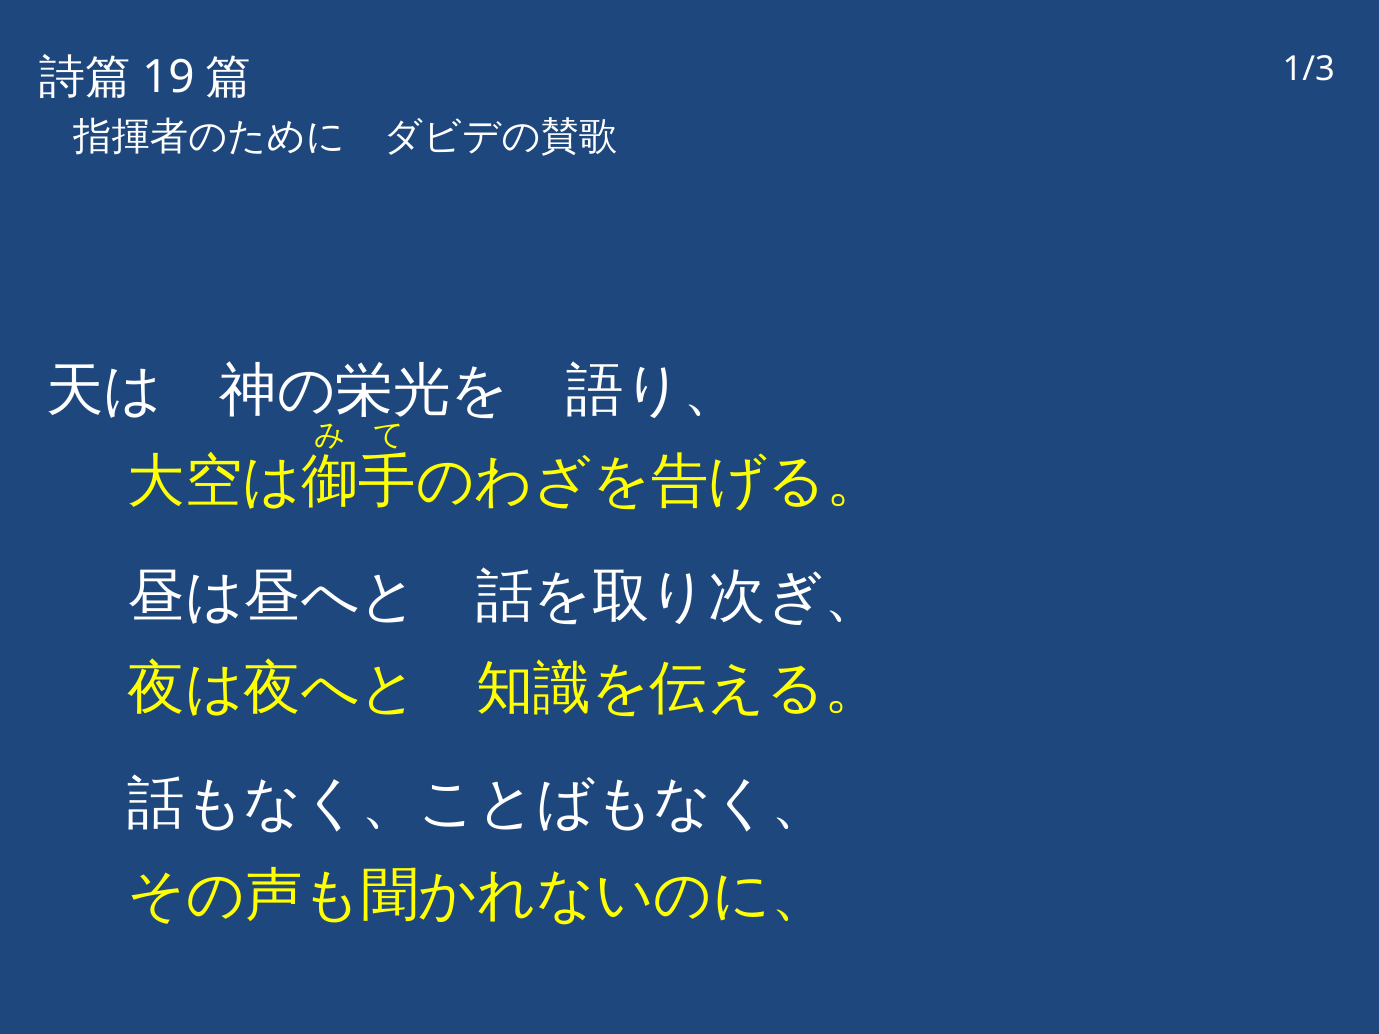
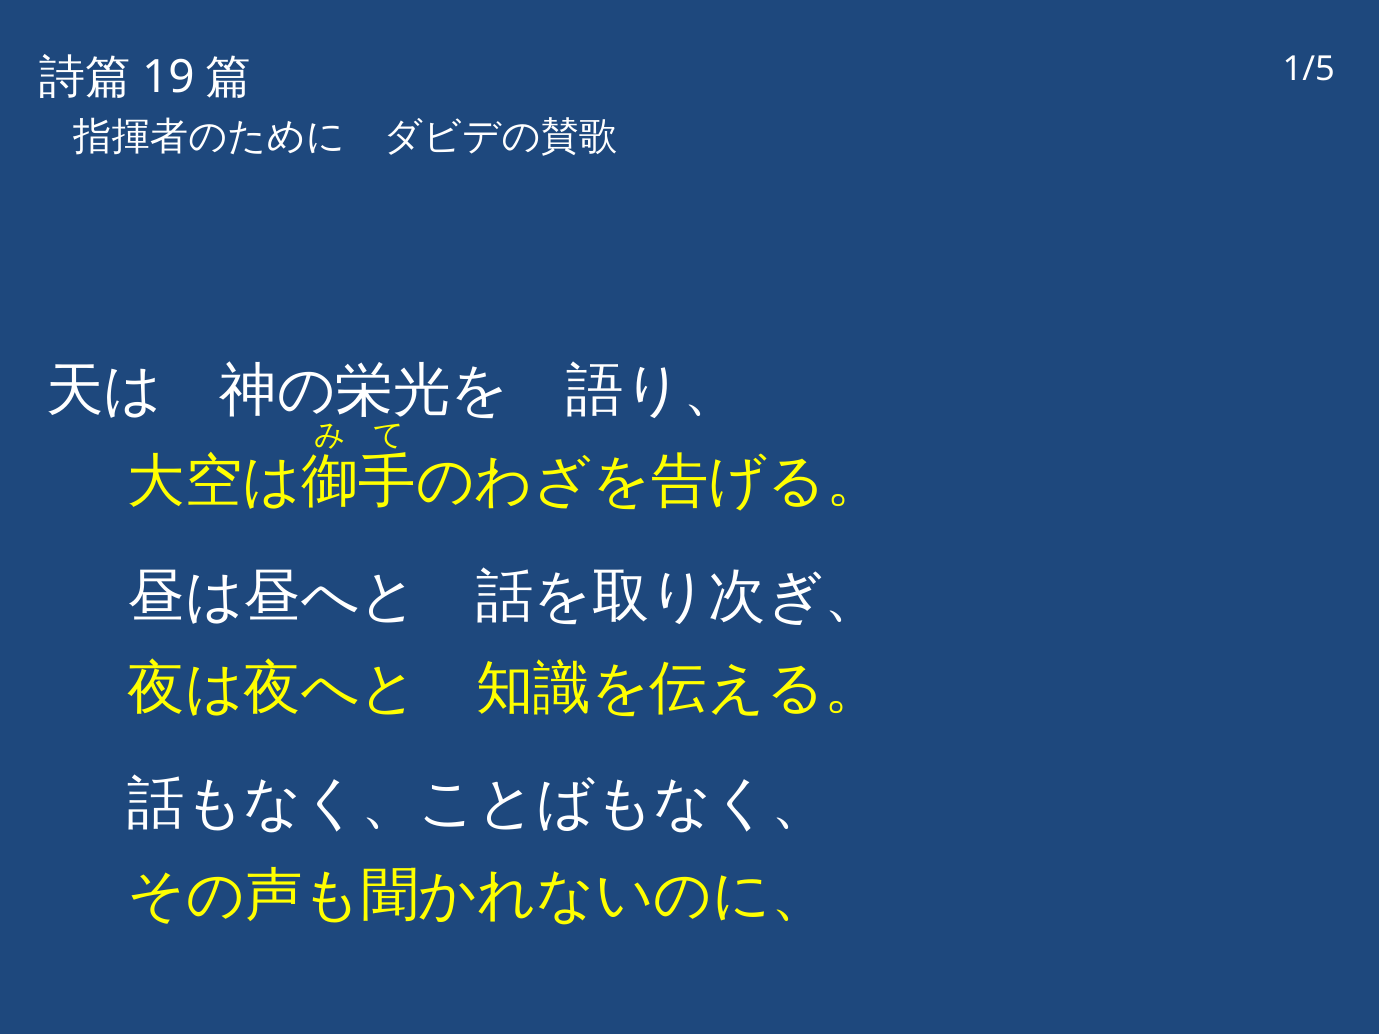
1/3: 1/3 -> 1/5 (1309, 70)
